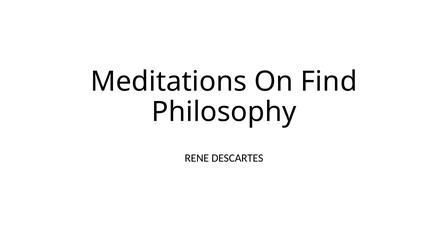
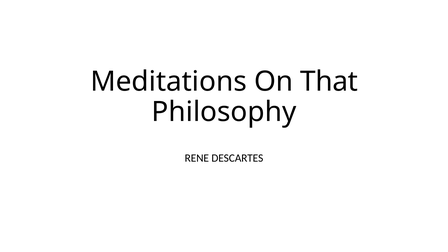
Find: Find -> That (329, 82)
